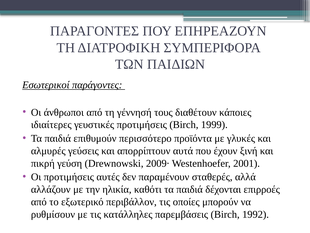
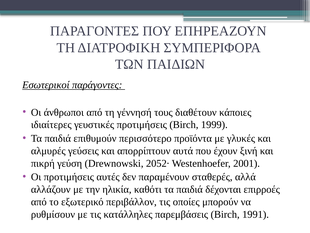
2009·: 2009· -> 2052· (158, 163)
1992: 1992 -> 1991 (256, 214)
